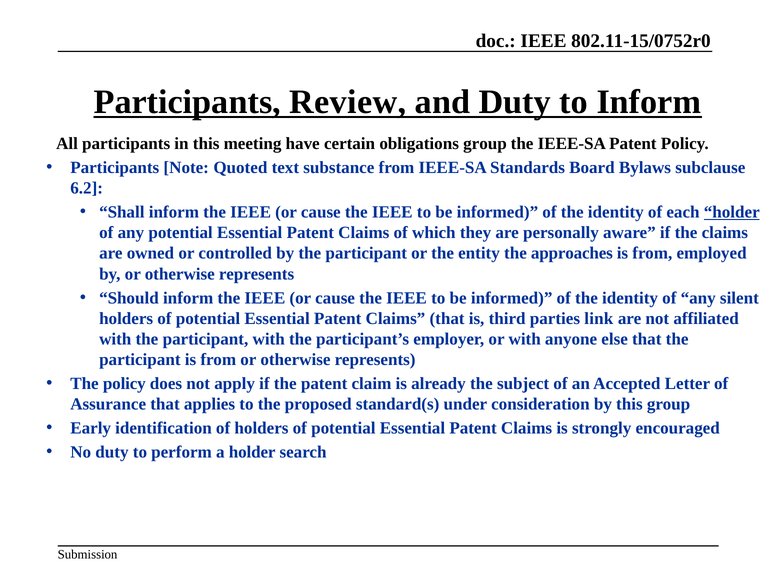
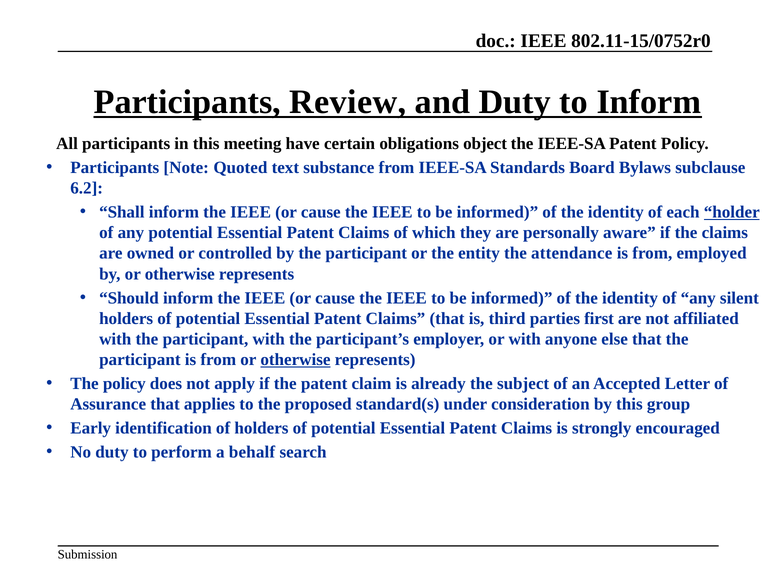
obligations group: group -> object (485, 144)
approaches: approaches -> attendance (572, 253)
link: link -> first (599, 318)
otherwise underline: none -> present (295, 359)
a holder: holder -> behalf (252, 452)
